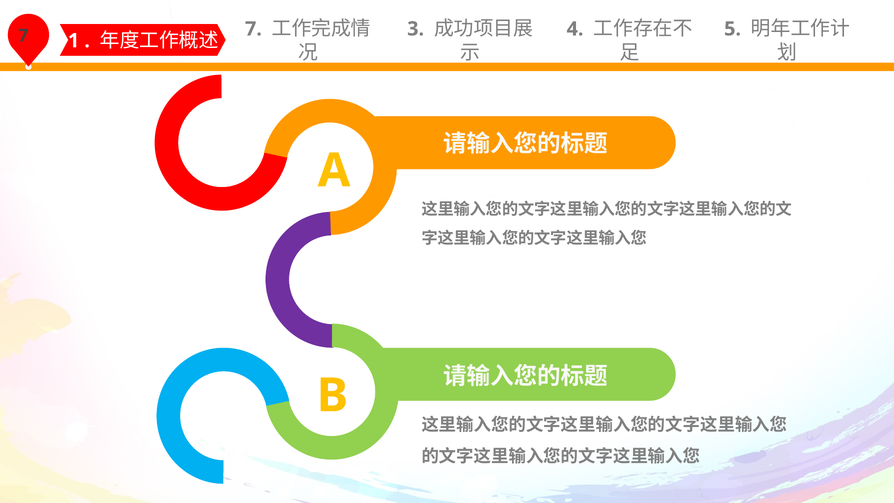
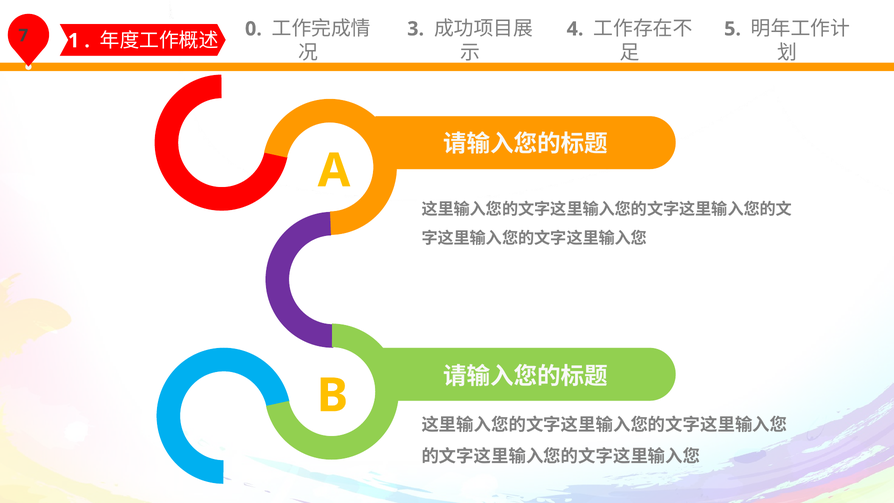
7: 7 -> 0 (253, 29)
